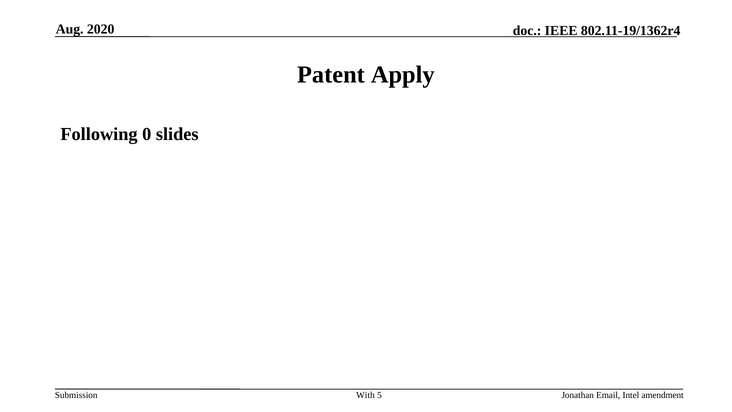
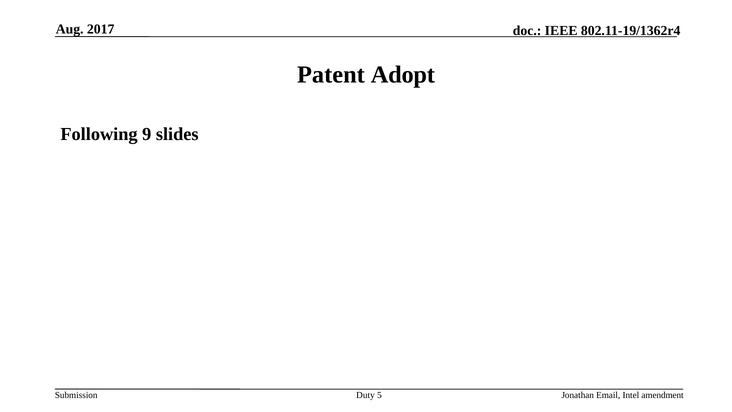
2020: 2020 -> 2017 (101, 29)
Apply: Apply -> Adopt (403, 75)
0: 0 -> 9 (147, 134)
With: With -> Duty (366, 395)
